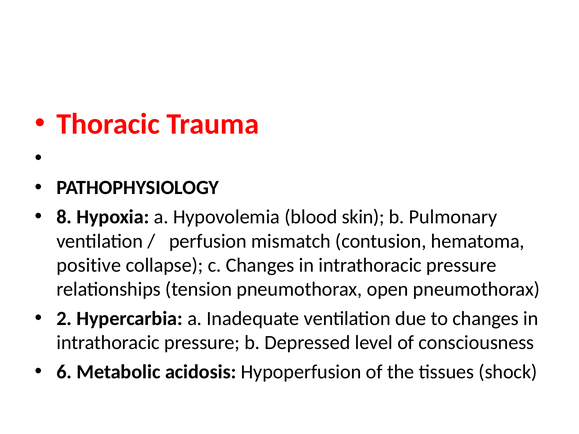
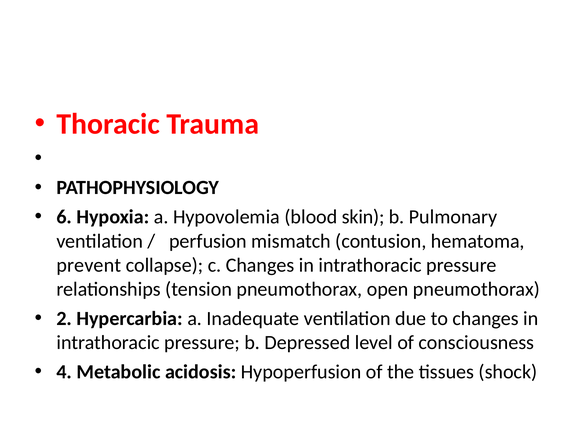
8: 8 -> 6 (64, 217)
positive: positive -> prevent (89, 265)
6: 6 -> 4 (64, 372)
